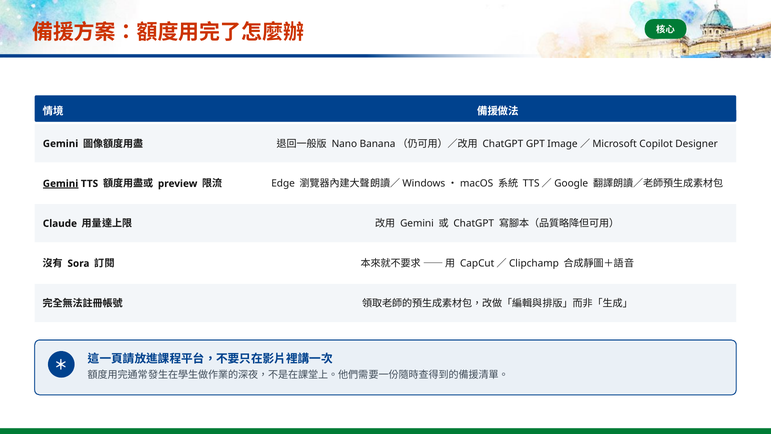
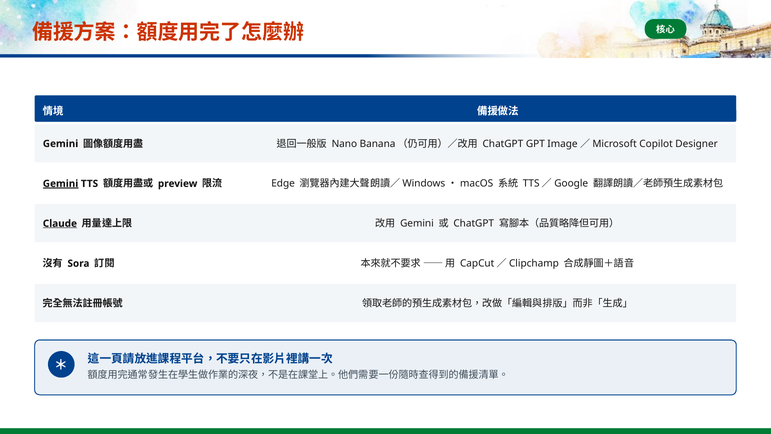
Claude underline: none -> present (60, 223)
